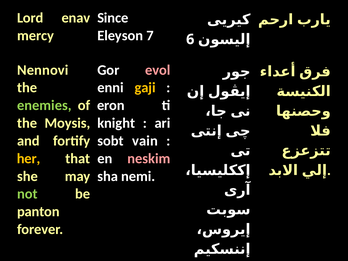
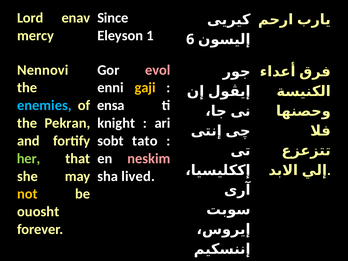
7: 7 -> 1 (150, 36)
enemies colour: light green -> light blue (44, 105)
eron: eron -> ensa (111, 105)
Moysis: Moysis -> Pekran (67, 123)
vain: vain -> tato (145, 141)
her colour: yellow -> light green (29, 159)
nemi: nemi -> lived (138, 176)
not colour: light green -> yellow (27, 194)
panton: panton -> ouosht (38, 212)
